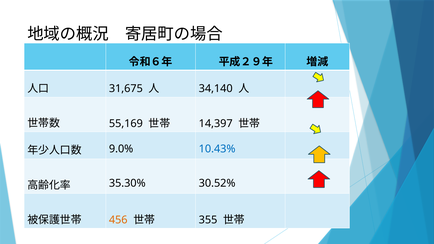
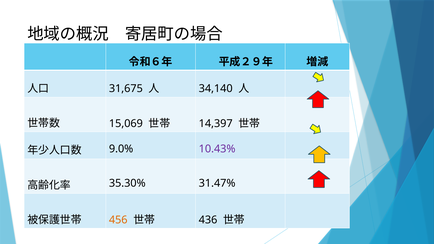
55,169: 55,169 -> 15,069 (126, 124)
10.43% colour: blue -> purple (217, 149)
30.52%: 30.52% -> 31.47% (217, 183)
355: 355 -> 436 (208, 220)
